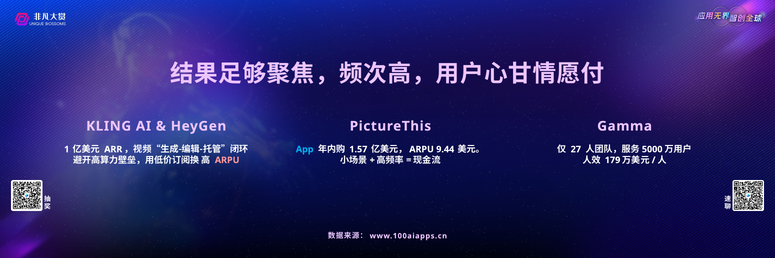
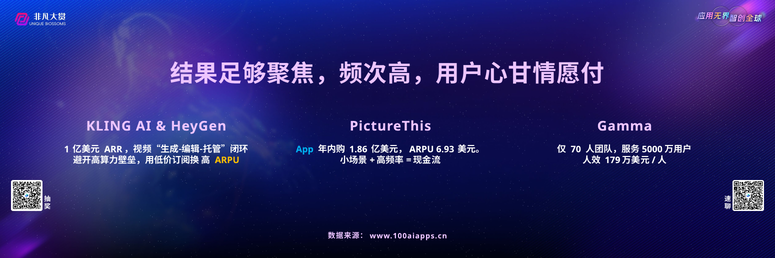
27: 27 -> 70 (576, 149)
1.57: 1.57 -> 1.86 (358, 149)
9.44: 9.44 -> 6.93 (445, 149)
ARPU colour: pink -> yellow (227, 160)
